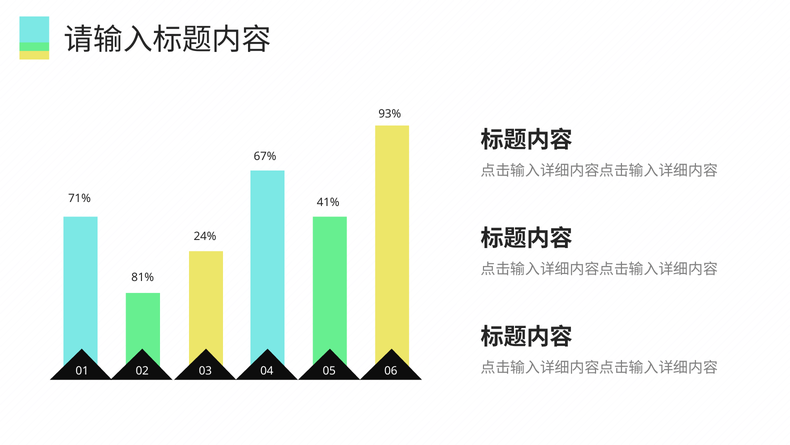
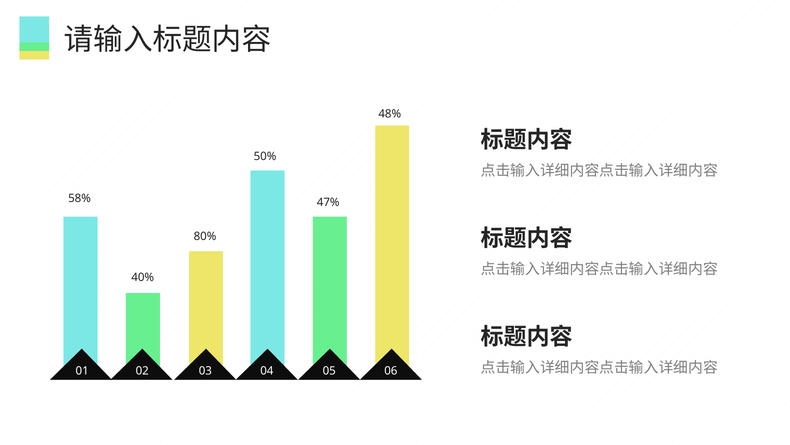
93%: 93% -> 48% (390, 114)
67%: 67% -> 50% (265, 156)
71%: 71% -> 58% (80, 198)
41%: 41% -> 47% (328, 202)
24%: 24% -> 80% (205, 236)
81%: 81% -> 40% (143, 277)
